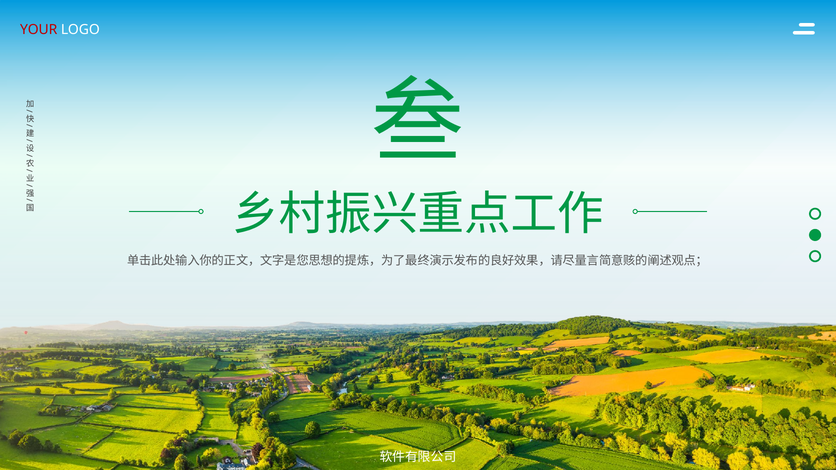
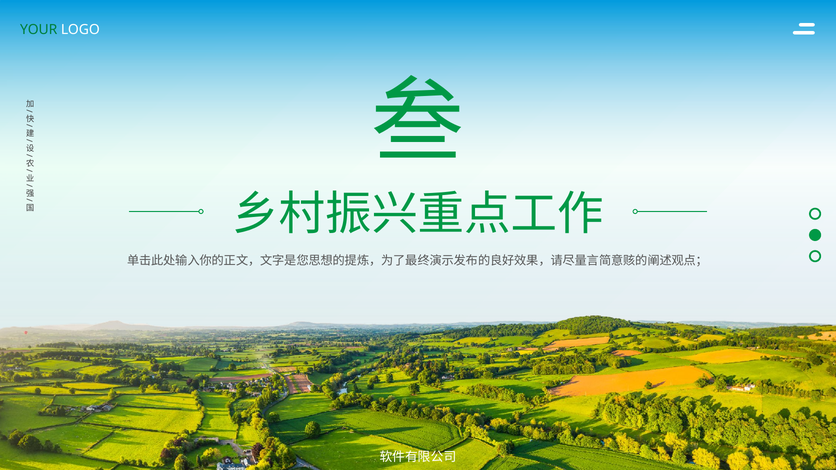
YOUR colour: red -> green (39, 29)
